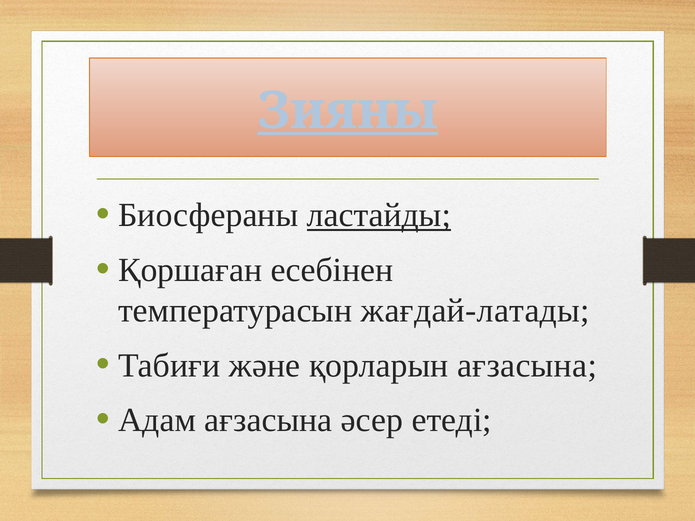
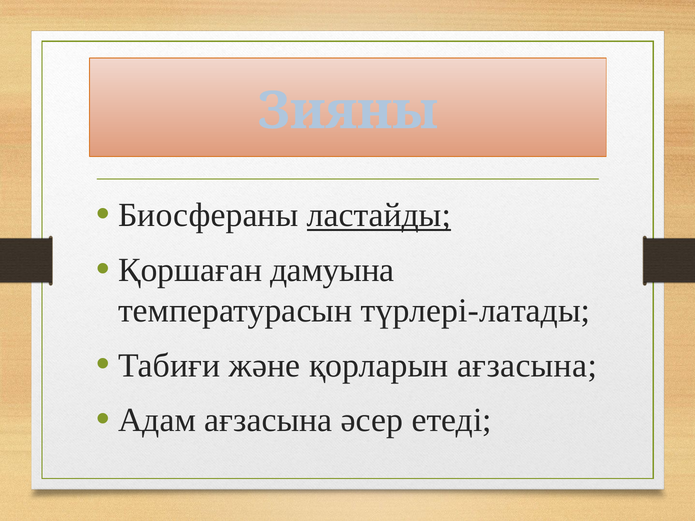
Зияны underline: present -> none (348, 111)
есебінен: есебінен -> дамуына (332, 270)
жағдай-латады: жағдай-латады -> түрлері-латады (475, 311)
